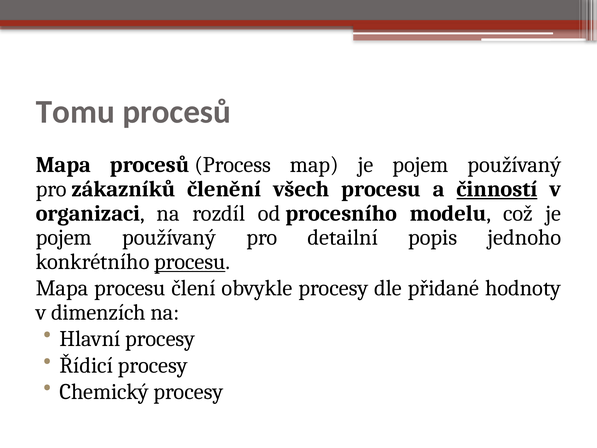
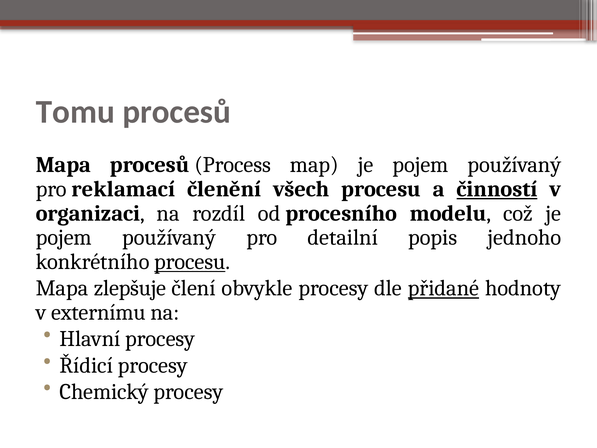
zákazníků: zákazníků -> reklamací (123, 189)
Mapa procesu: procesu -> zlepšuje (130, 288)
přidané underline: none -> present (443, 288)
dimenzích: dimenzích -> externímu (98, 312)
